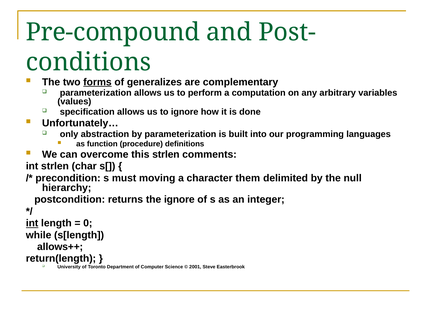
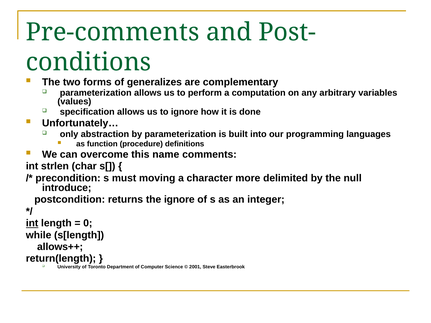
Pre-compound: Pre-compound -> Pre-comments (113, 32)
forms underline: present -> none (97, 82)
this strlen: strlen -> name (166, 155)
them: them -> more (248, 178)
hierarchy: hierarchy -> introduce (67, 188)
